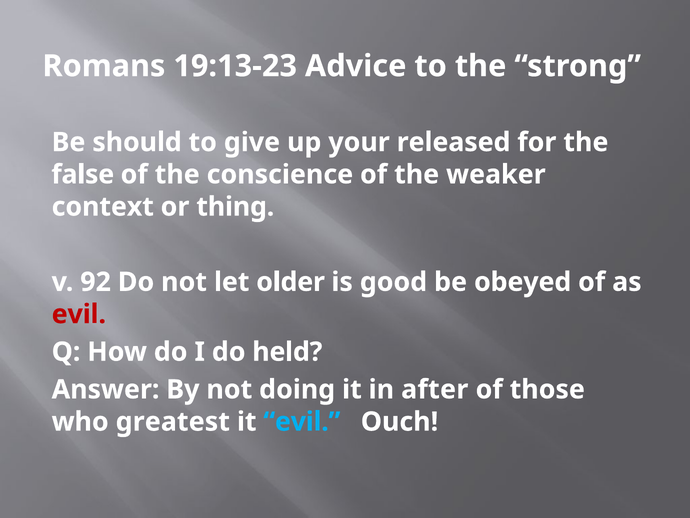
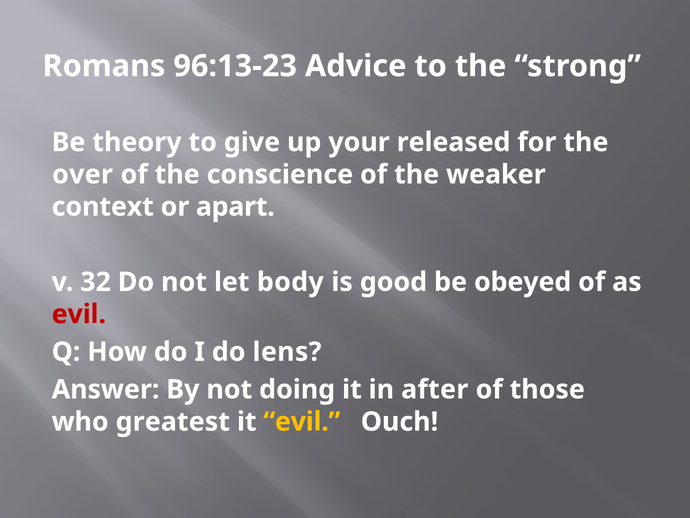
19:13-23: 19:13-23 -> 96:13-23 (235, 66)
should: should -> theory (137, 142)
false: false -> over (83, 174)
thing: thing -> apart (235, 207)
92: 92 -> 32 (96, 282)
older: older -> body (290, 282)
held: held -> lens (287, 352)
evil colour: light blue -> yellow (302, 421)
